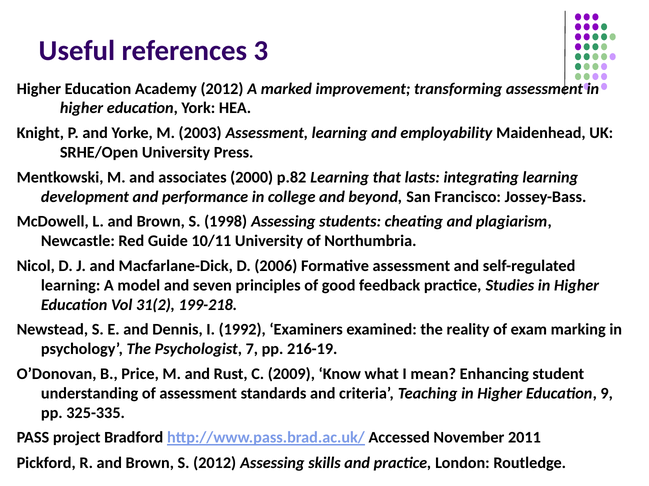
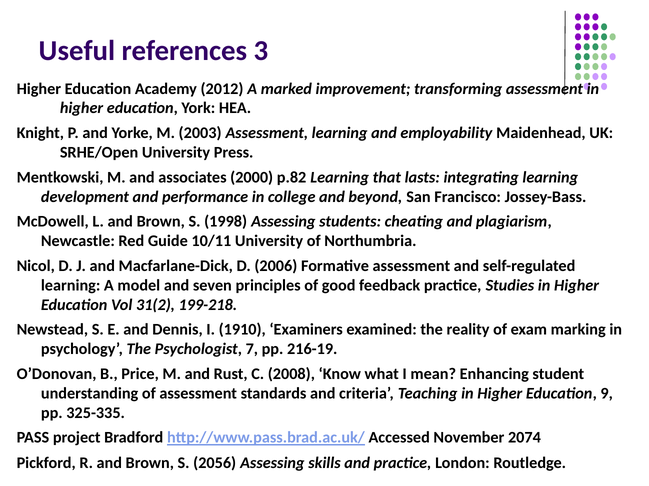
1992: 1992 -> 1910 (242, 330)
2009: 2009 -> 2008 (291, 374)
2011: 2011 -> 2074 (524, 438)
S 2012: 2012 -> 2056 (215, 463)
